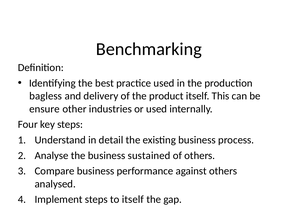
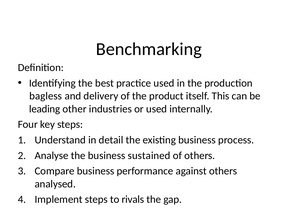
ensure: ensure -> leading (45, 109)
to itself: itself -> rivals (133, 200)
